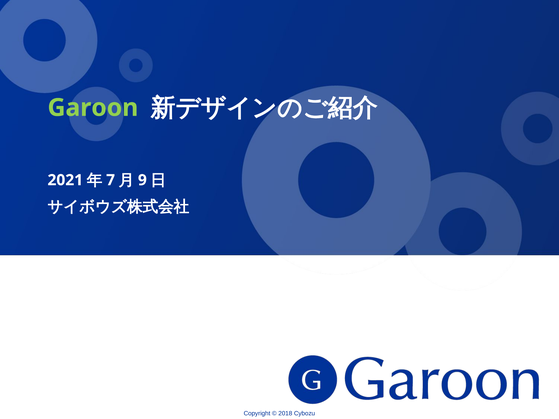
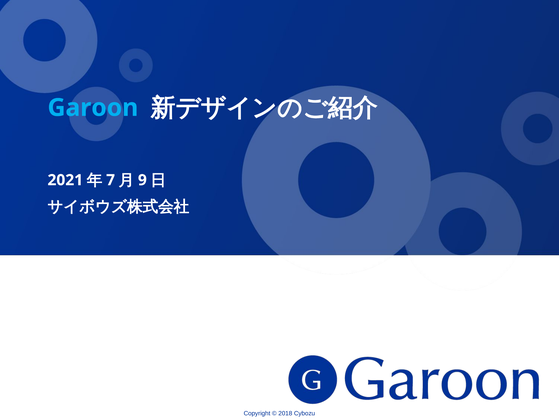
Garoon colour: light green -> light blue (93, 108)
